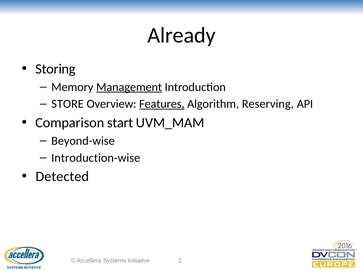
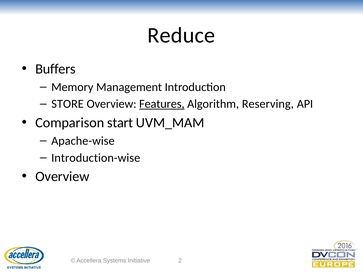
Already: Already -> Reduce (181, 35)
Storing: Storing -> Buffers (55, 69)
Management underline: present -> none (129, 87)
Beyond-wise: Beyond-wise -> Apache-wise (83, 140)
Detected: Detected -> Overview (62, 176)
